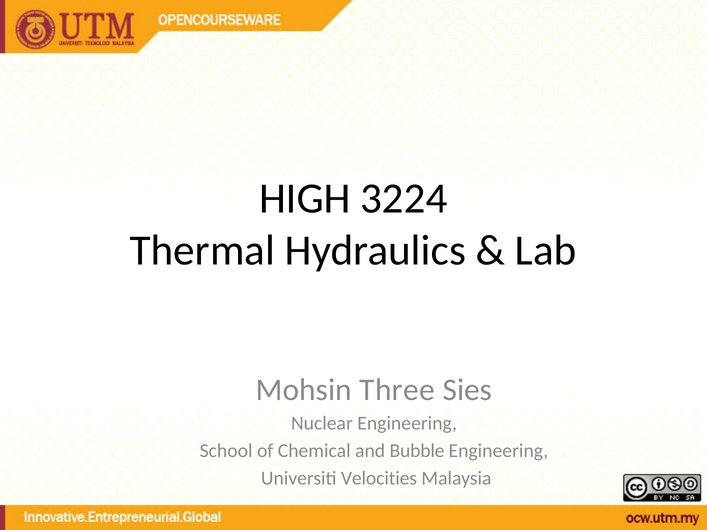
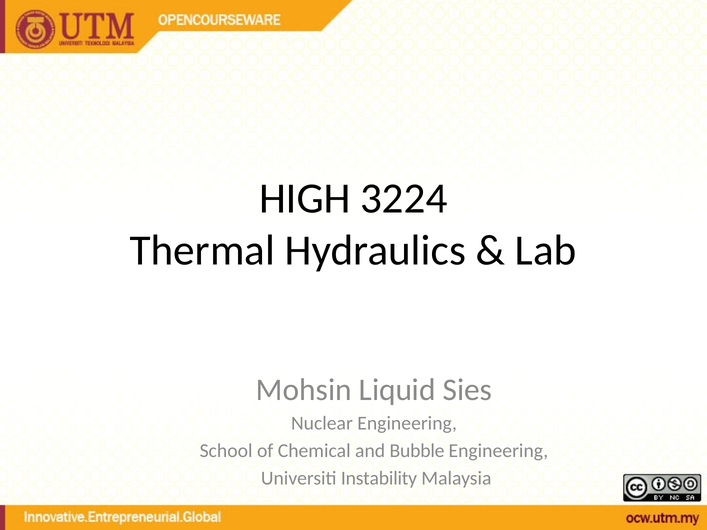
Three: Three -> Liquid (397, 390)
Velocities: Velocities -> Instability (379, 479)
